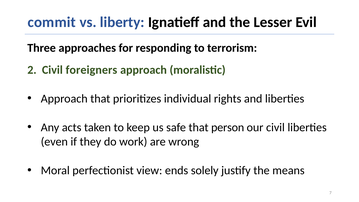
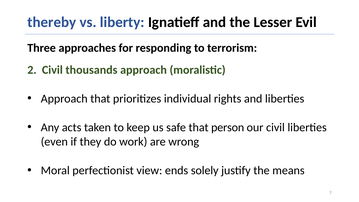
commit: commit -> thereby (52, 22)
foreigners: foreigners -> thousands (91, 70)
